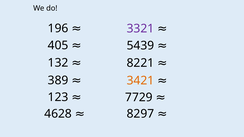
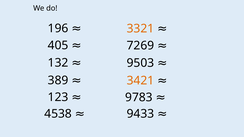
3321 colour: purple -> orange (140, 29)
5439: 5439 -> 7269 (140, 46)
8221: 8221 -> 9503 (140, 63)
7729: 7729 -> 9783 (139, 97)
4628: 4628 -> 4538 (58, 114)
8297: 8297 -> 9433 (140, 114)
